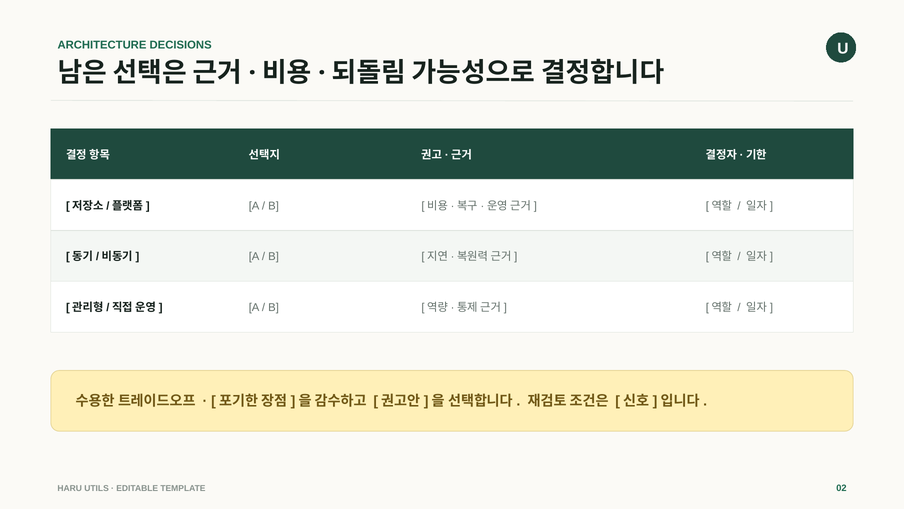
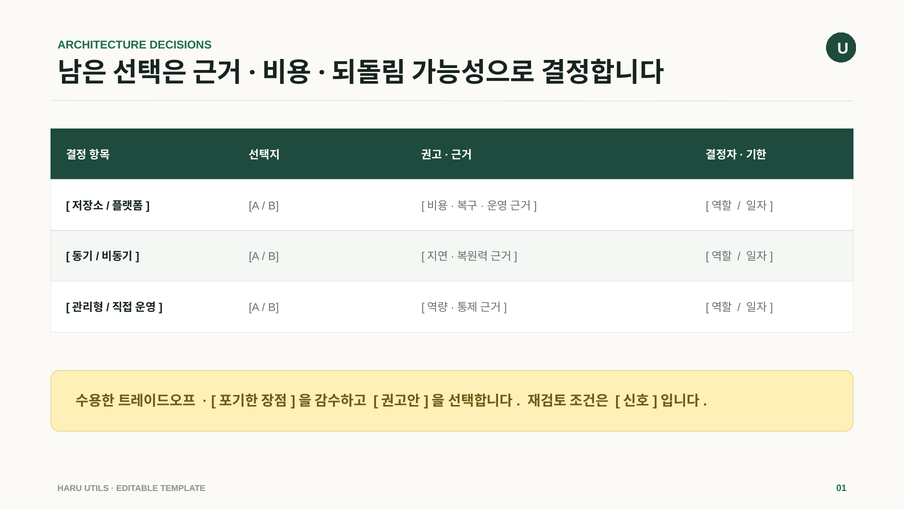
02: 02 -> 01 (841, 488)
